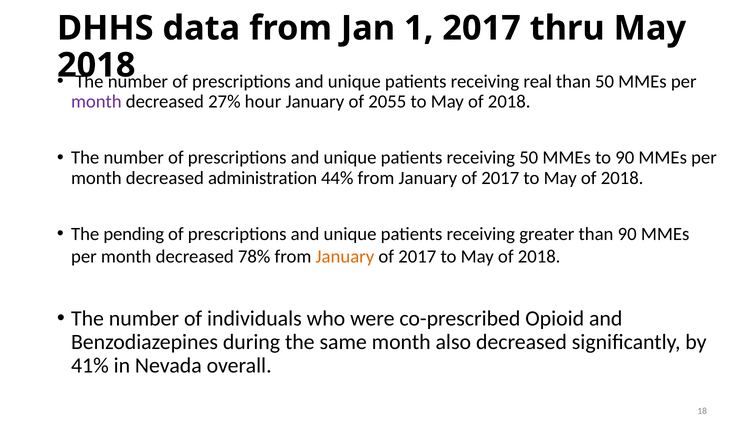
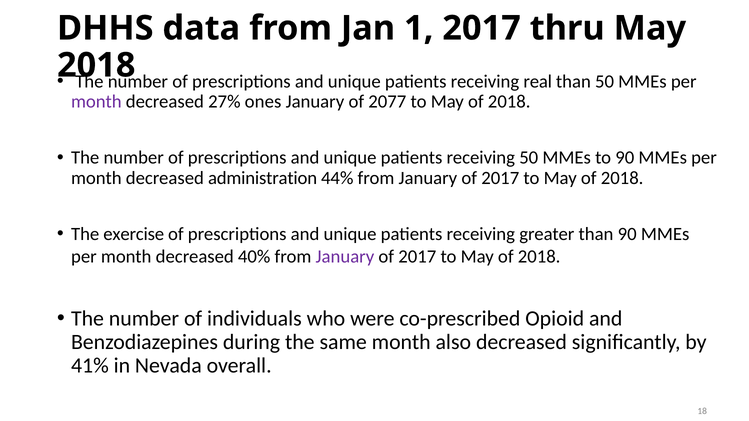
hour: hour -> ones (263, 102)
2055: 2055 -> 2077 (387, 102)
pending: pending -> exercise (134, 234)
78%: 78% -> 40% (254, 257)
January colour: orange -> purple (345, 257)
